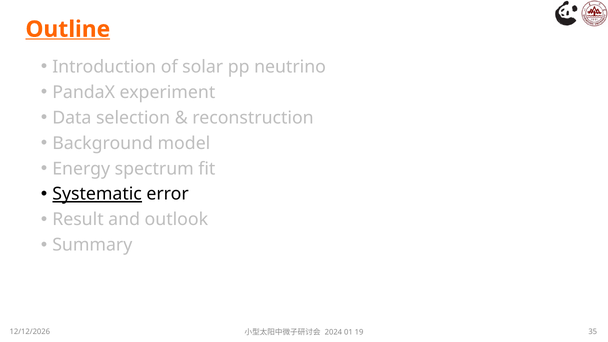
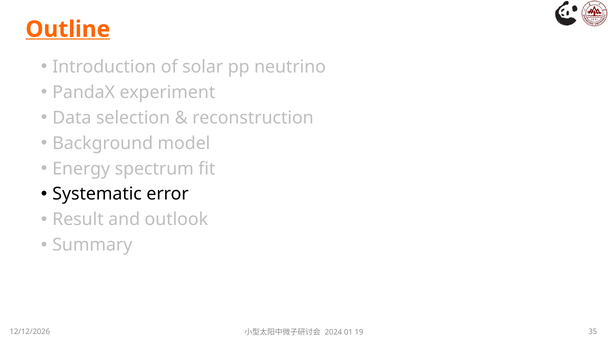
Systematic underline: present -> none (97, 194)
